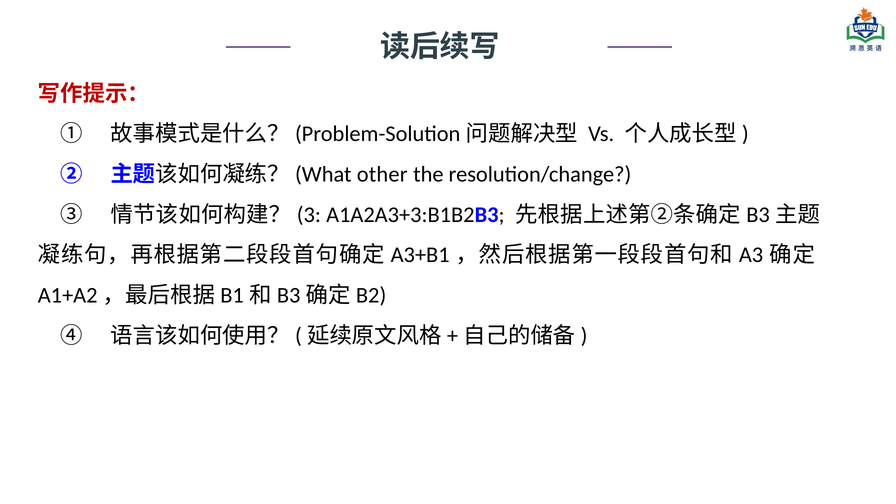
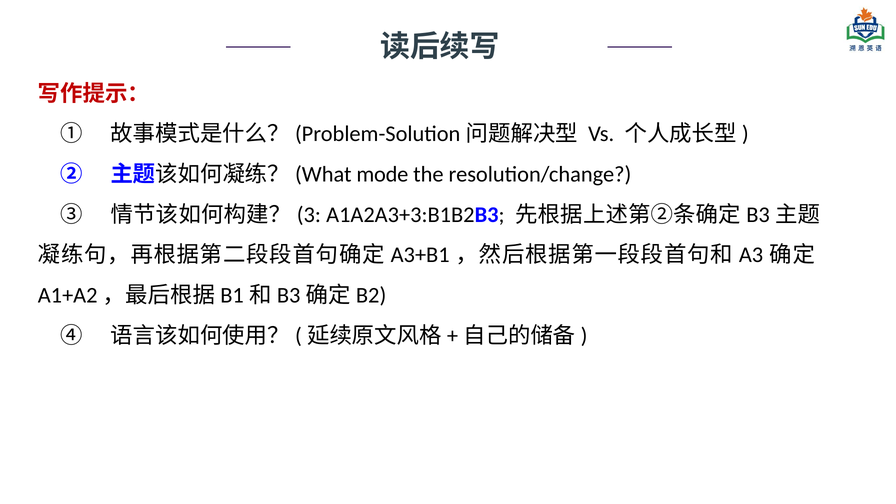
other: other -> mode (382, 174)
